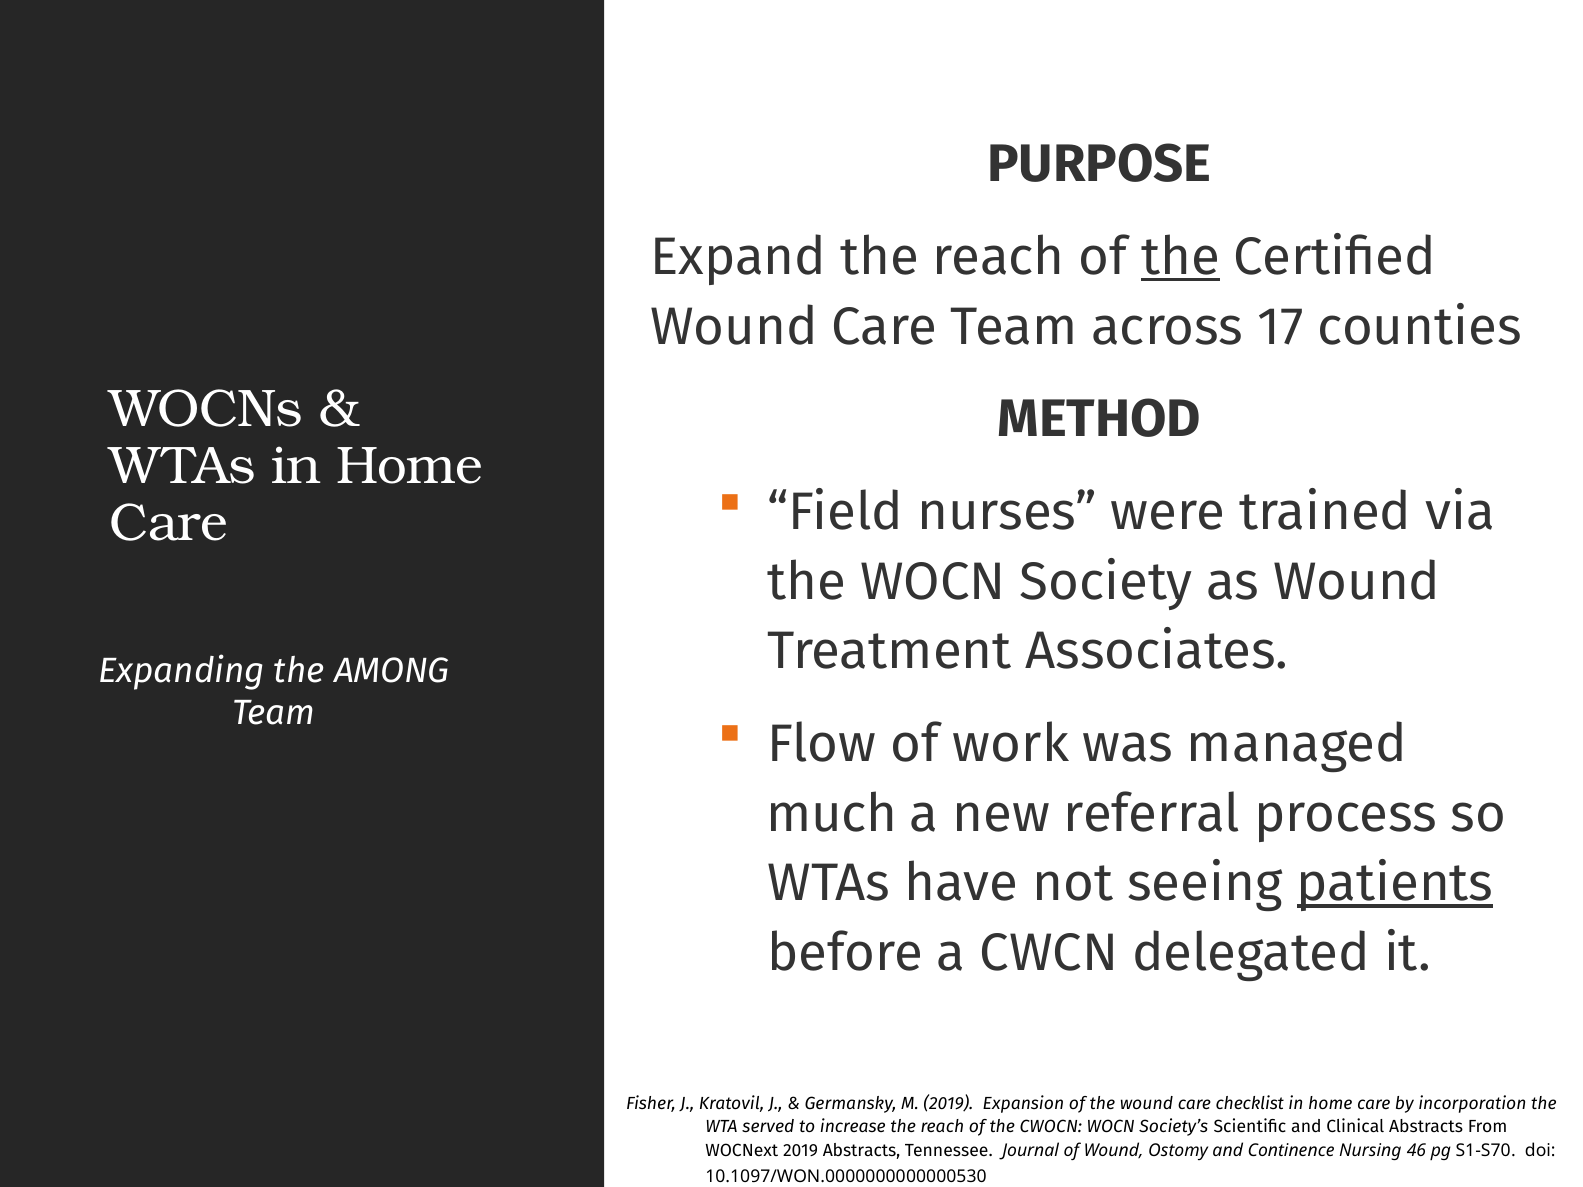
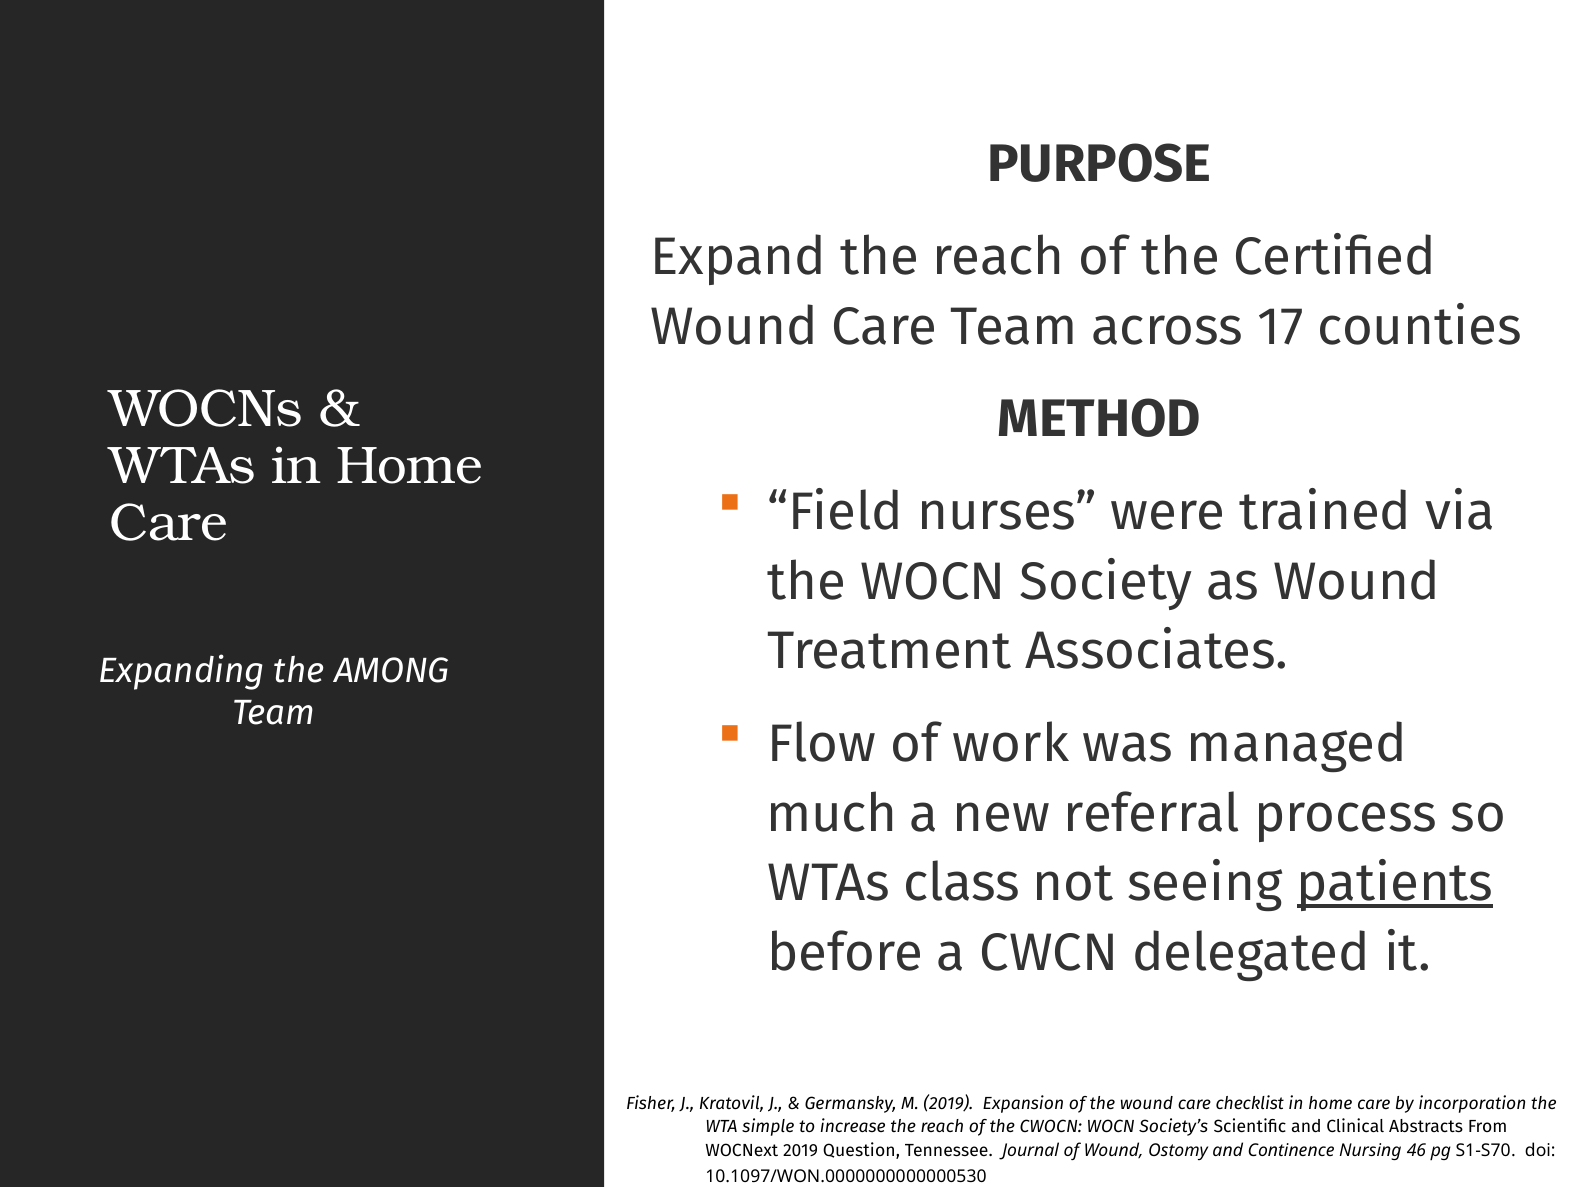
the underline: present -> none (1181, 257)
have: have -> class (962, 884)
served: served -> simple (768, 1127)
2019 Abstracts: Abstracts -> Question (861, 1151)
